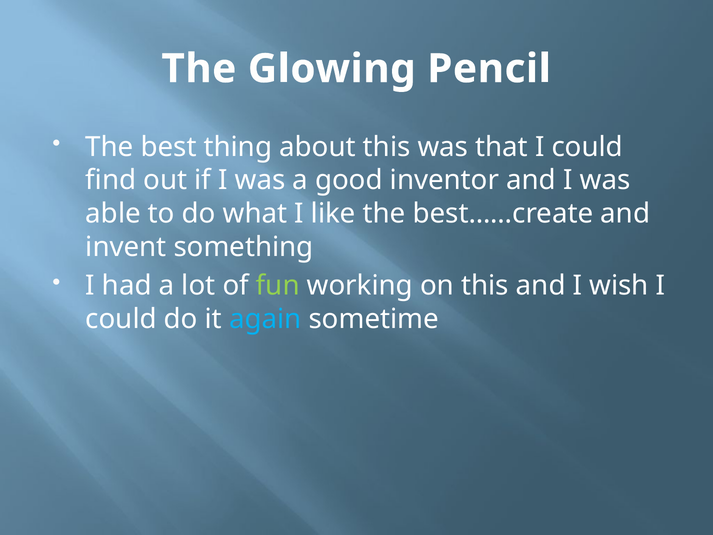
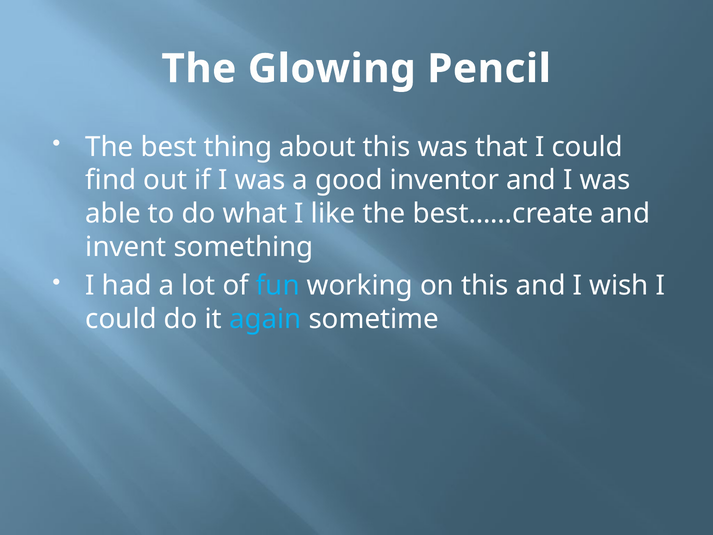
fun colour: light green -> light blue (278, 286)
